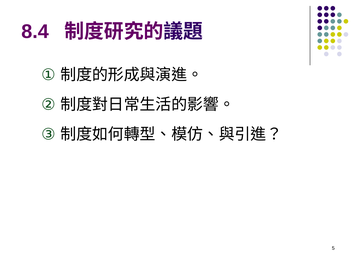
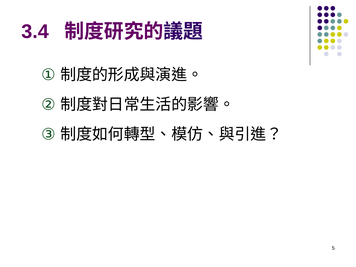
8.4: 8.4 -> 3.4 (35, 32)
